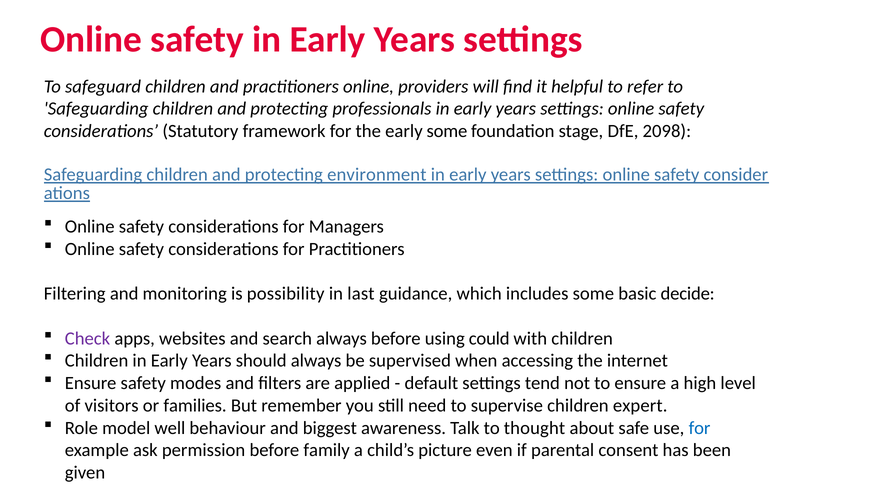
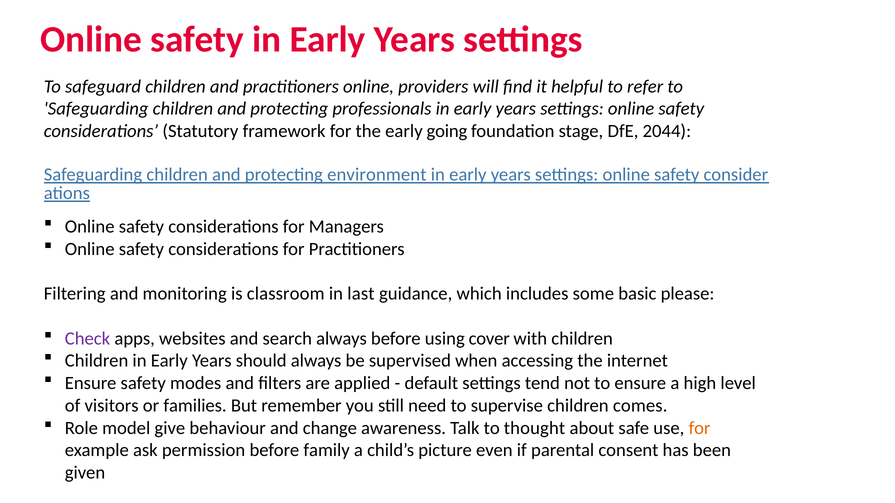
early some: some -> going (447, 131)
2098: 2098 -> 2044 (667, 131)
possibility: possibility -> classroom (286, 294)
decide: decide -> please (688, 294)
could: could -> cover (489, 339)
expert: expert -> comes (640, 406)
well: well -> give (170, 428)
biggest: biggest -> change (330, 428)
for colour: blue -> orange (700, 428)
